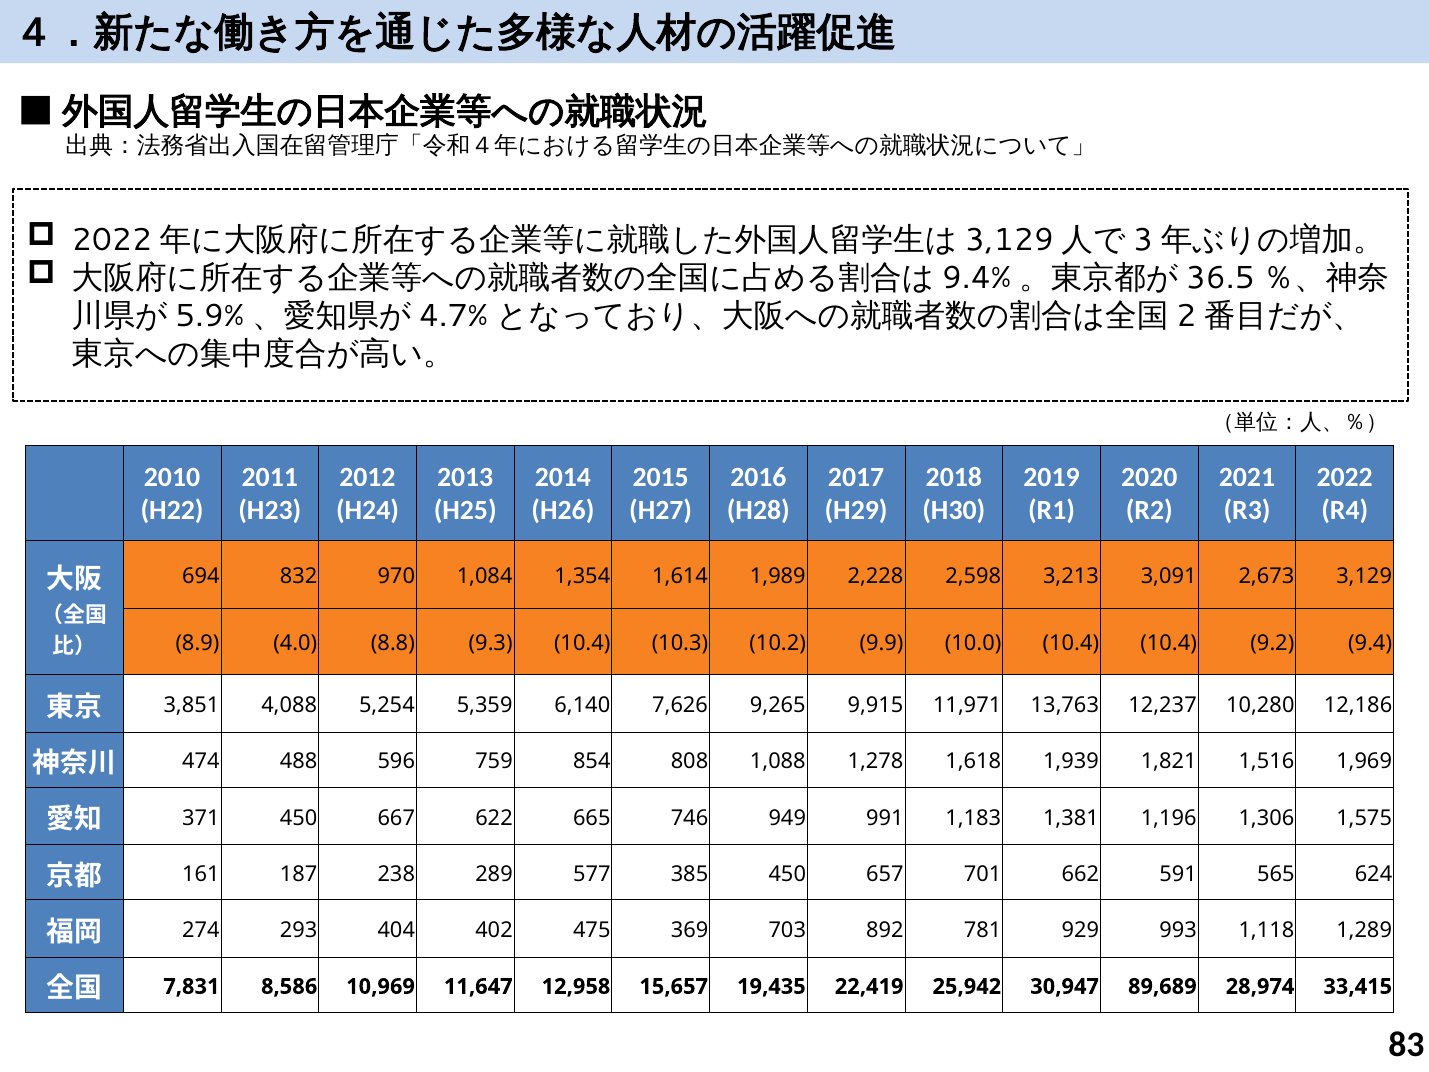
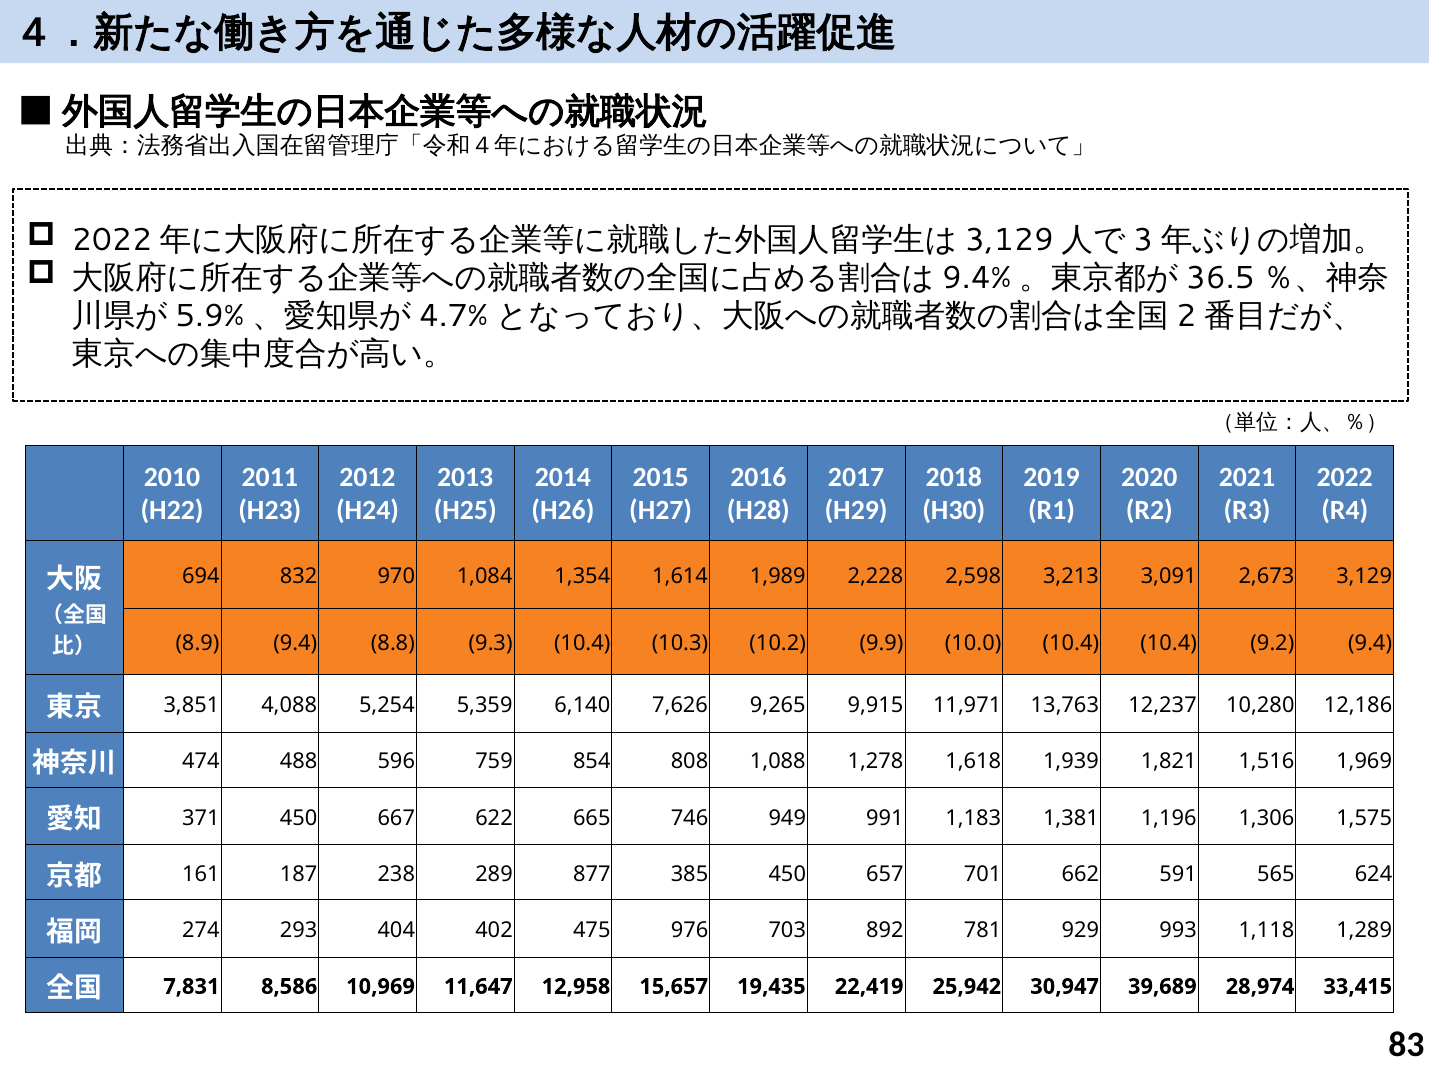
8.9 4.0: 4.0 -> 9.4 (295, 643)
577: 577 -> 877 (592, 874)
369: 369 -> 976 (690, 930)
89,689: 89,689 -> 39,689 (1162, 986)
